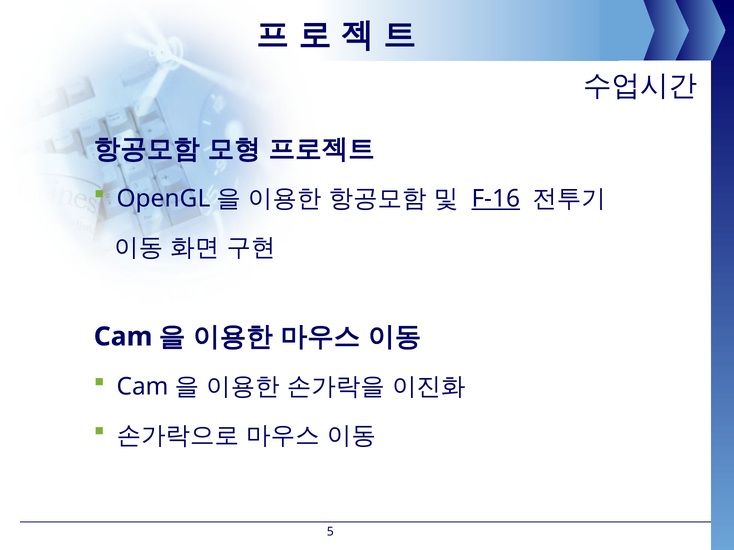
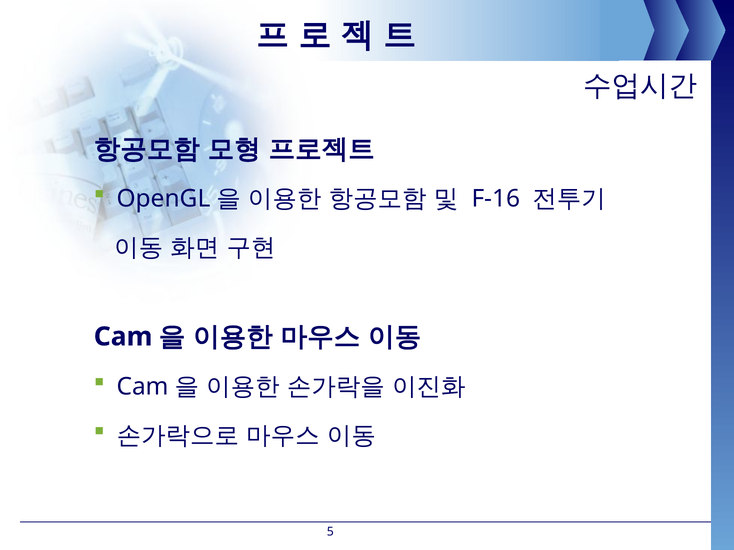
F-16 underline: present -> none (496, 199)
